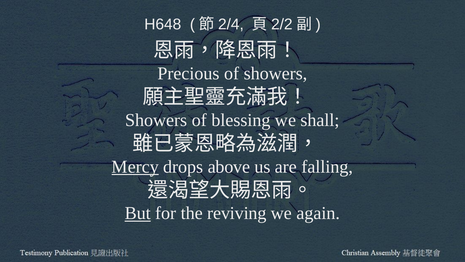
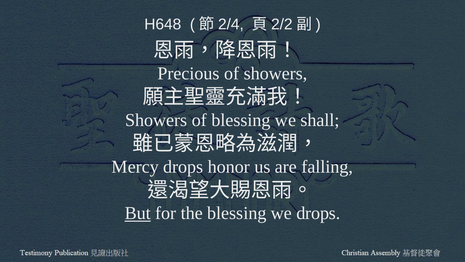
Mercy underline: present -> none (135, 166)
above: above -> honor (229, 166)
the reviving: reviving -> blessing (237, 213)
we again: again -> drops (318, 213)
